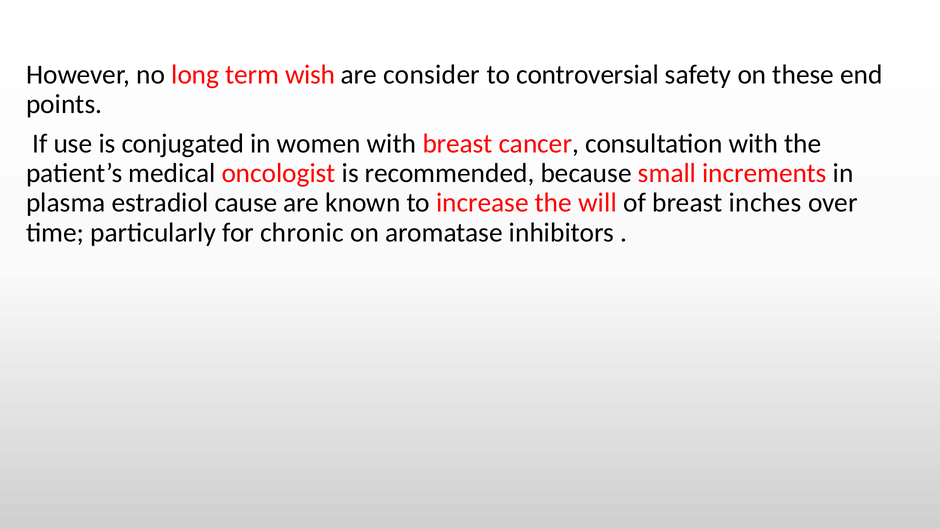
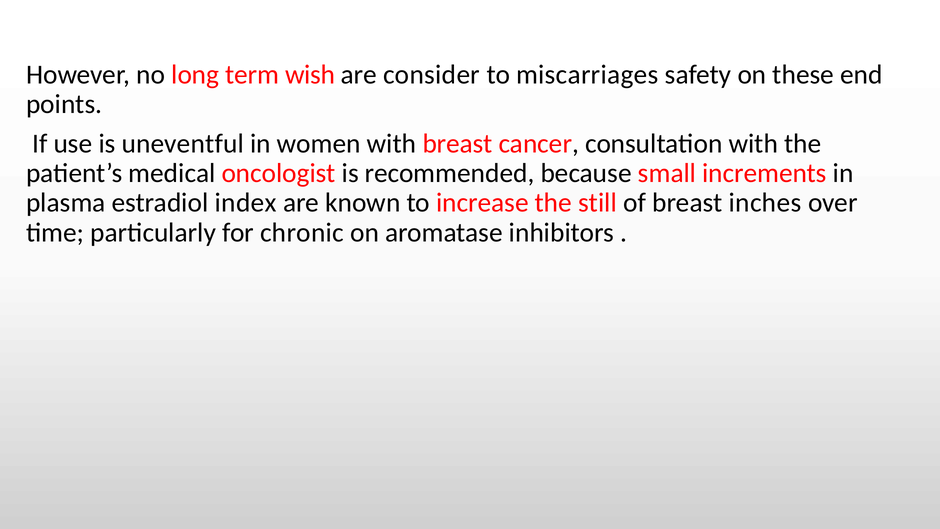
controversial: controversial -> miscarriages (587, 75)
conjugated: conjugated -> uneventful (183, 144)
cause: cause -> index (246, 203)
will: will -> still (598, 203)
